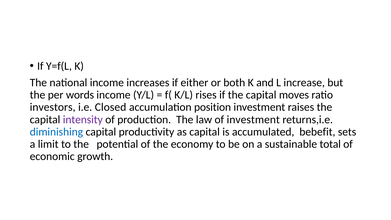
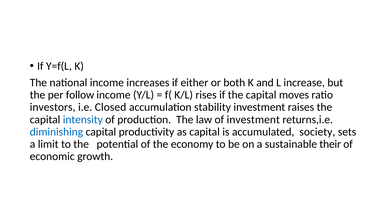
words: words -> follow (80, 95)
position: position -> stability (212, 107)
intensity colour: purple -> blue (83, 119)
bebefit: bebefit -> society (317, 132)
total: total -> their (330, 144)
